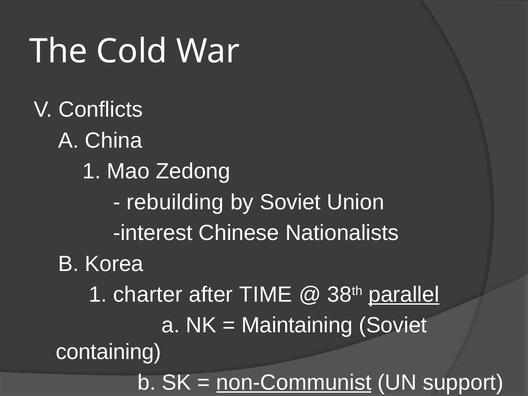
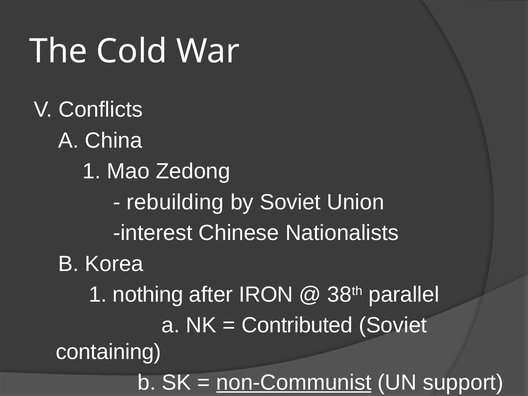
charter: charter -> nothing (148, 295)
TIME: TIME -> IRON (266, 295)
parallel underline: present -> none (404, 295)
Maintaining: Maintaining -> Contributed (297, 325)
